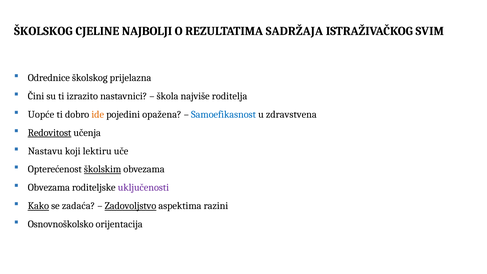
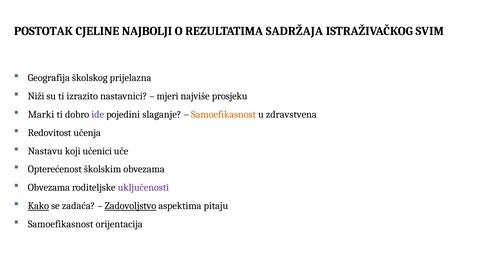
ŠKOLSKOG: ŠKOLSKOG -> POSTOTAK (43, 31)
Odrednice: Odrednice -> Geografija (49, 78)
Čini: Čini -> Niži (36, 96)
škola: škola -> mjeri (168, 96)
roditelja: roditelja -> prosjeku (230, 96)
Uopće: Uopće -> Marki (41, 114)
ide colour: orange -> purple (98, 114)
opažena: opažena -> slaganje (162, 114)
Samoefikasnost colour: blue -> orange (224, 114)
Redovitost underline: present -> none (50, 133)
lektiru: lektiru -> učenici (97, 151)
školskim underline: present -> none (103, 169)
razini: razini -> pitaju (216, 206)
Osnovnoškolsko: Osnovnoškolsko -> Samoefikasnost (61, 224)
